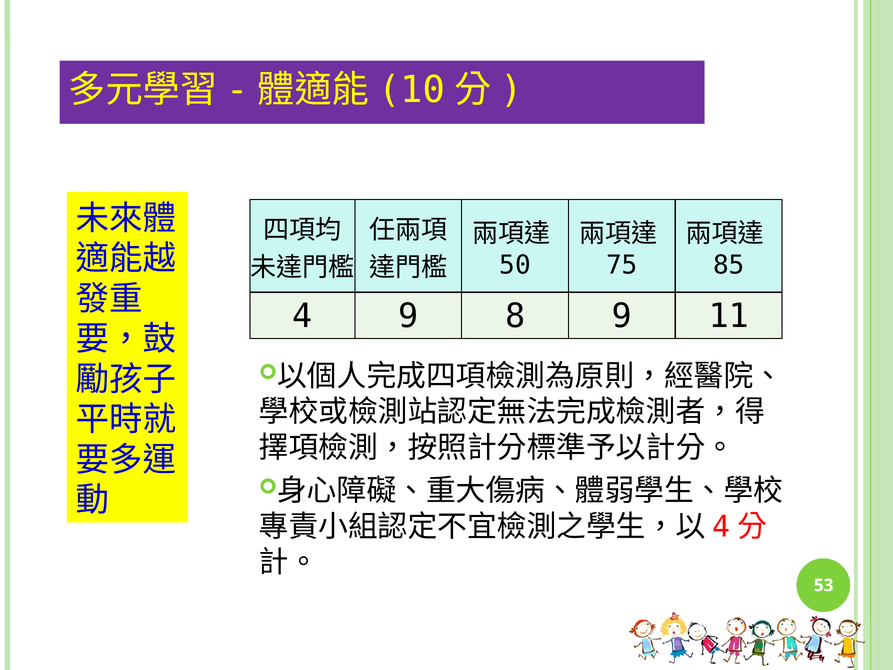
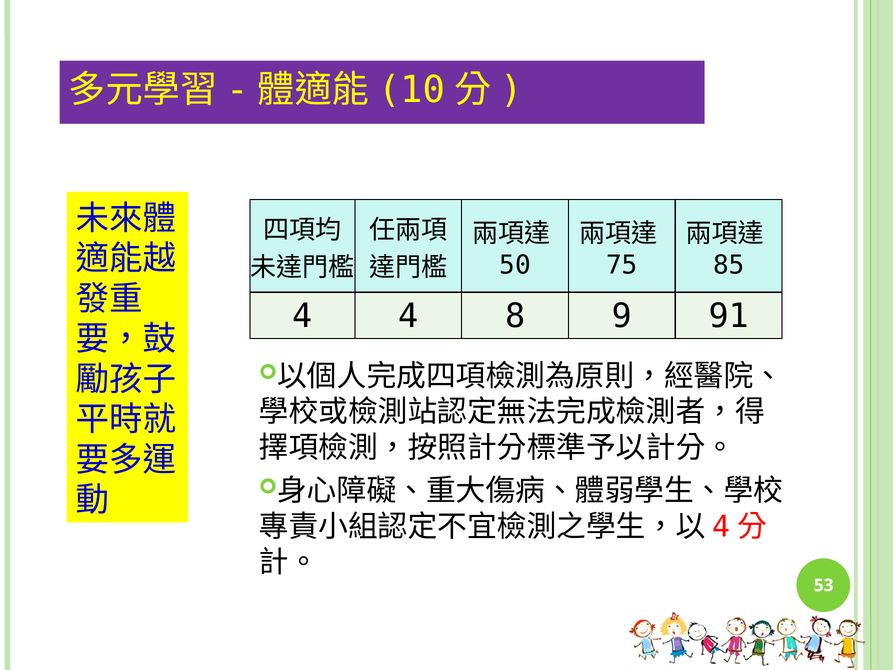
4 9: 9 -> 4 (408, 316)
11: 11 -> 91 (729, 316)
